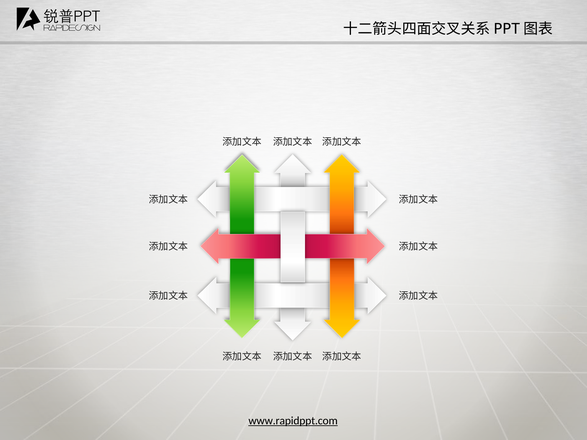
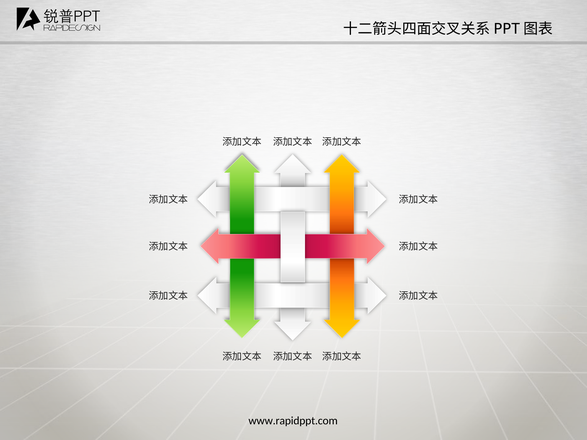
www.rapidppt.com underline: present -> none (293, 421)
